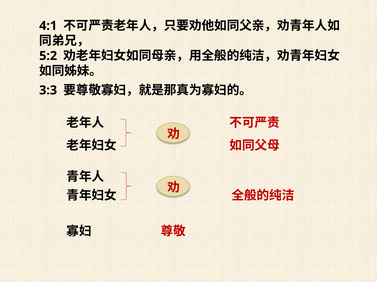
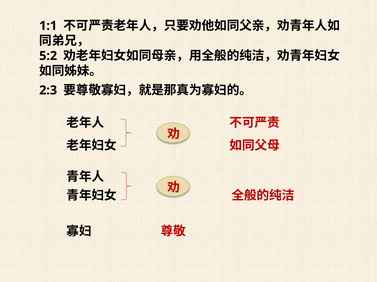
4:1: 4:1 -> 1:1 (48, 26)
3:3: 3:3 -> 2:3 (48, 90)
